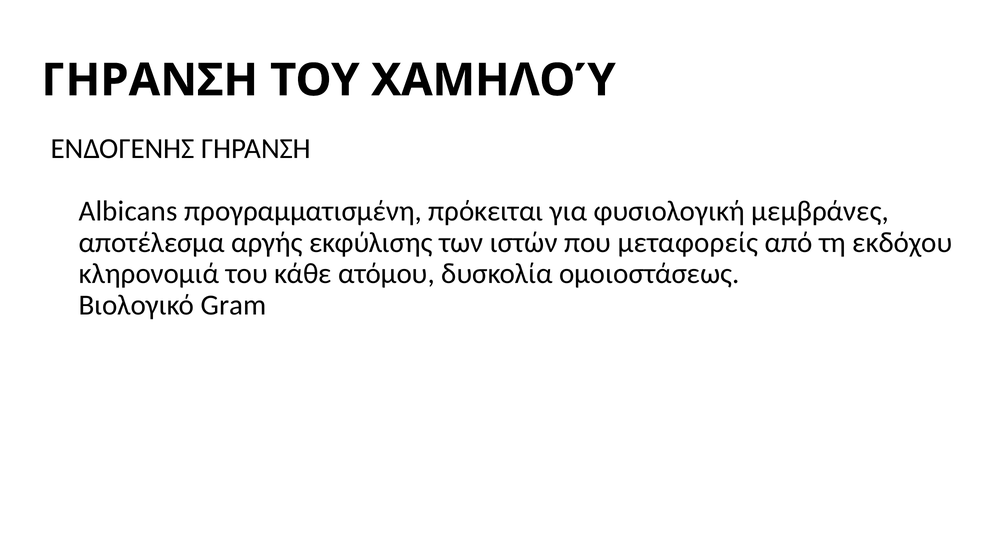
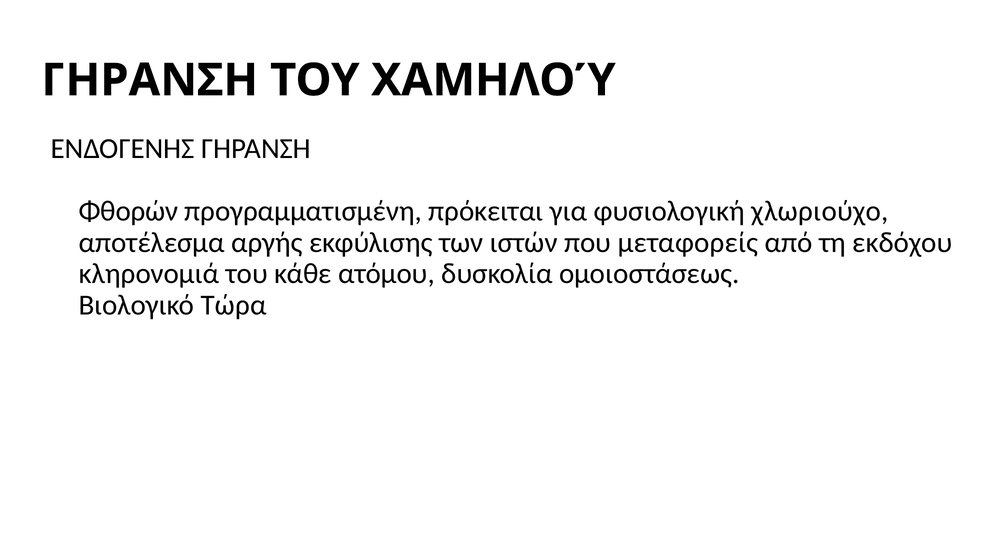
Albicans: Albicans -> Φθορών (128, 211)
μεμβράνες: μεμβράνες -> χλωριούχο (820, 211)
Gram: Gram -> Τώρα (234, 305)
